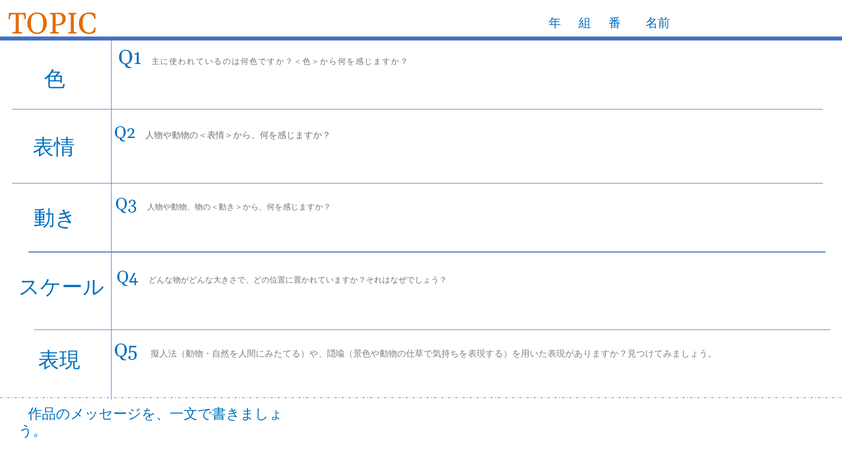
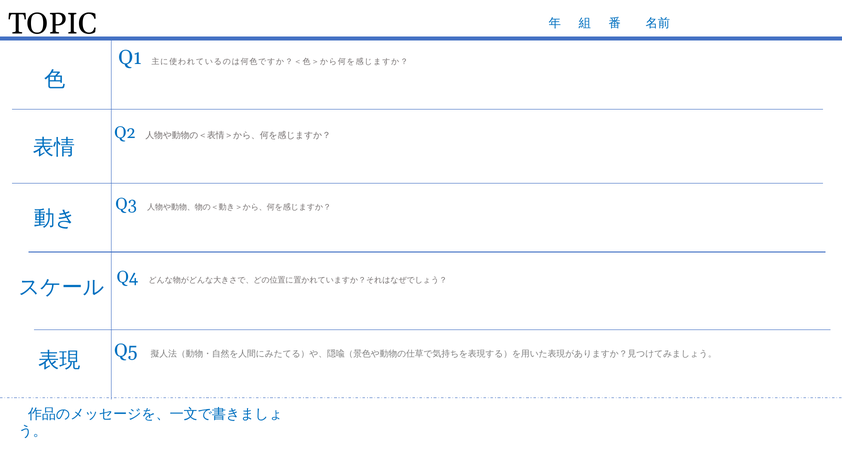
TOPIC colour: orange -> black (53, 24)
